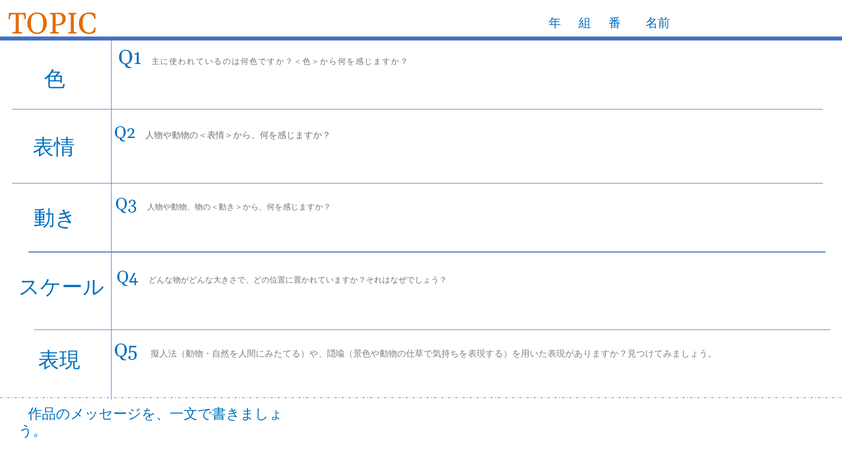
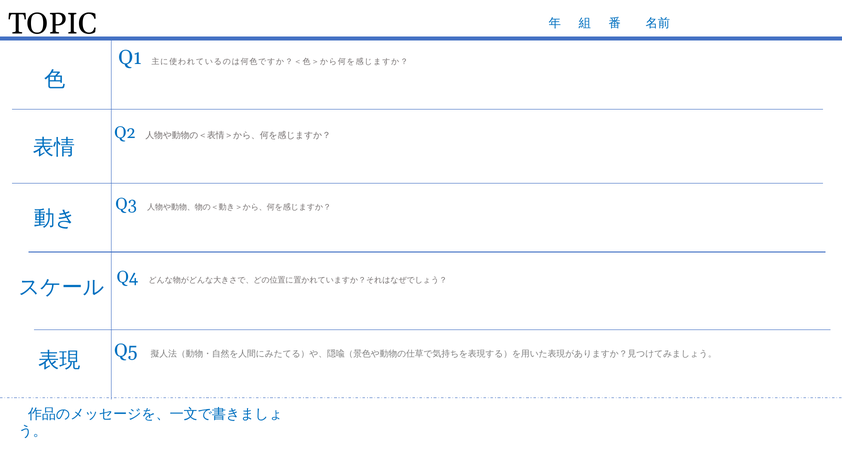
TOPIC colour: orange -> black (53, 24)
